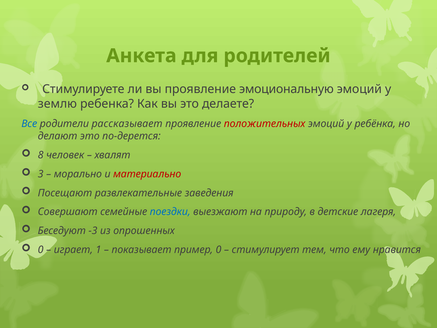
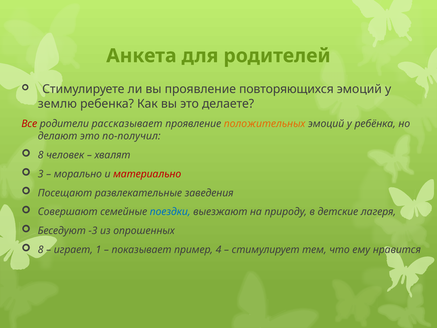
эмоциональную: эмоциональную -> повторяющихся (286, 89)
Все colour: blue -> red (29, 124)
положительных colour: red -> orange (265, 124)
по-дерется: по-дерется -> по-получил (131, 136)
0: 0 -> 8 (41, 250)
пример 0: 0 -> 4 (219, 250)
